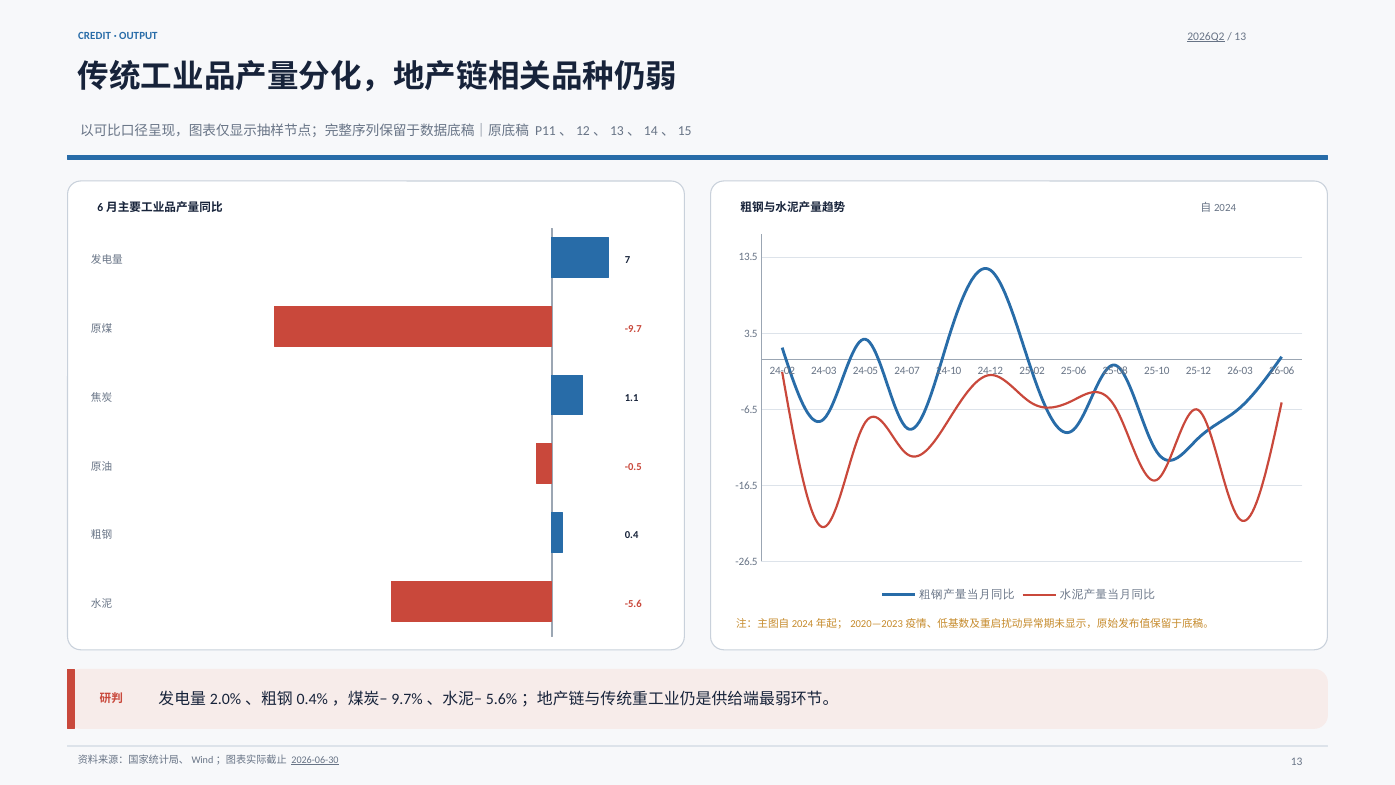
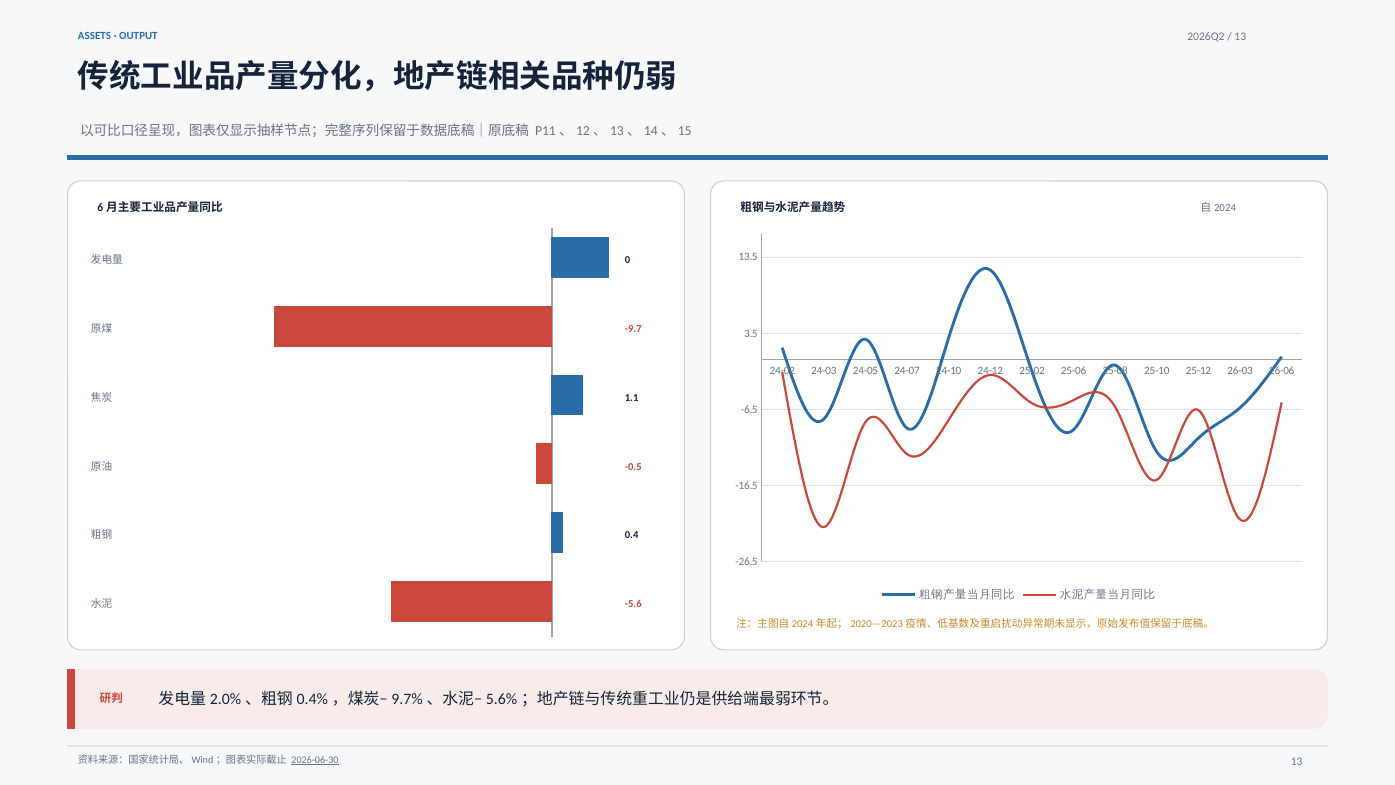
CREDIT: CREDIT -> ASSETS (94, 36)
2026Q2 underline: present -> none (1206, 36)
7: 7 -> 0 (628, 260)
